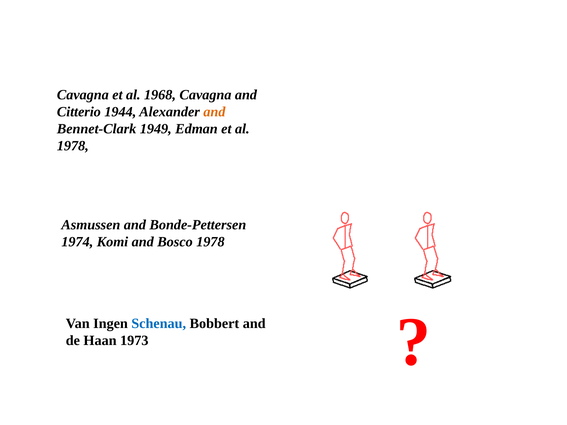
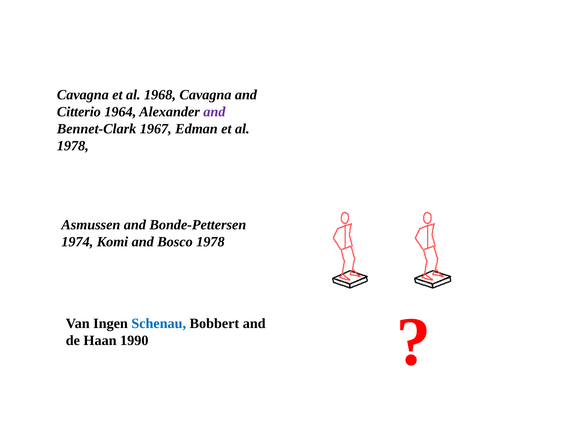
1944: 1944 -> 1964 (120, 112)
and colour: orange -> purple (214, 112)
1949: 1949 -> 1967 (156, 129)
1973: 1973 -> 1990 (134, 341)
